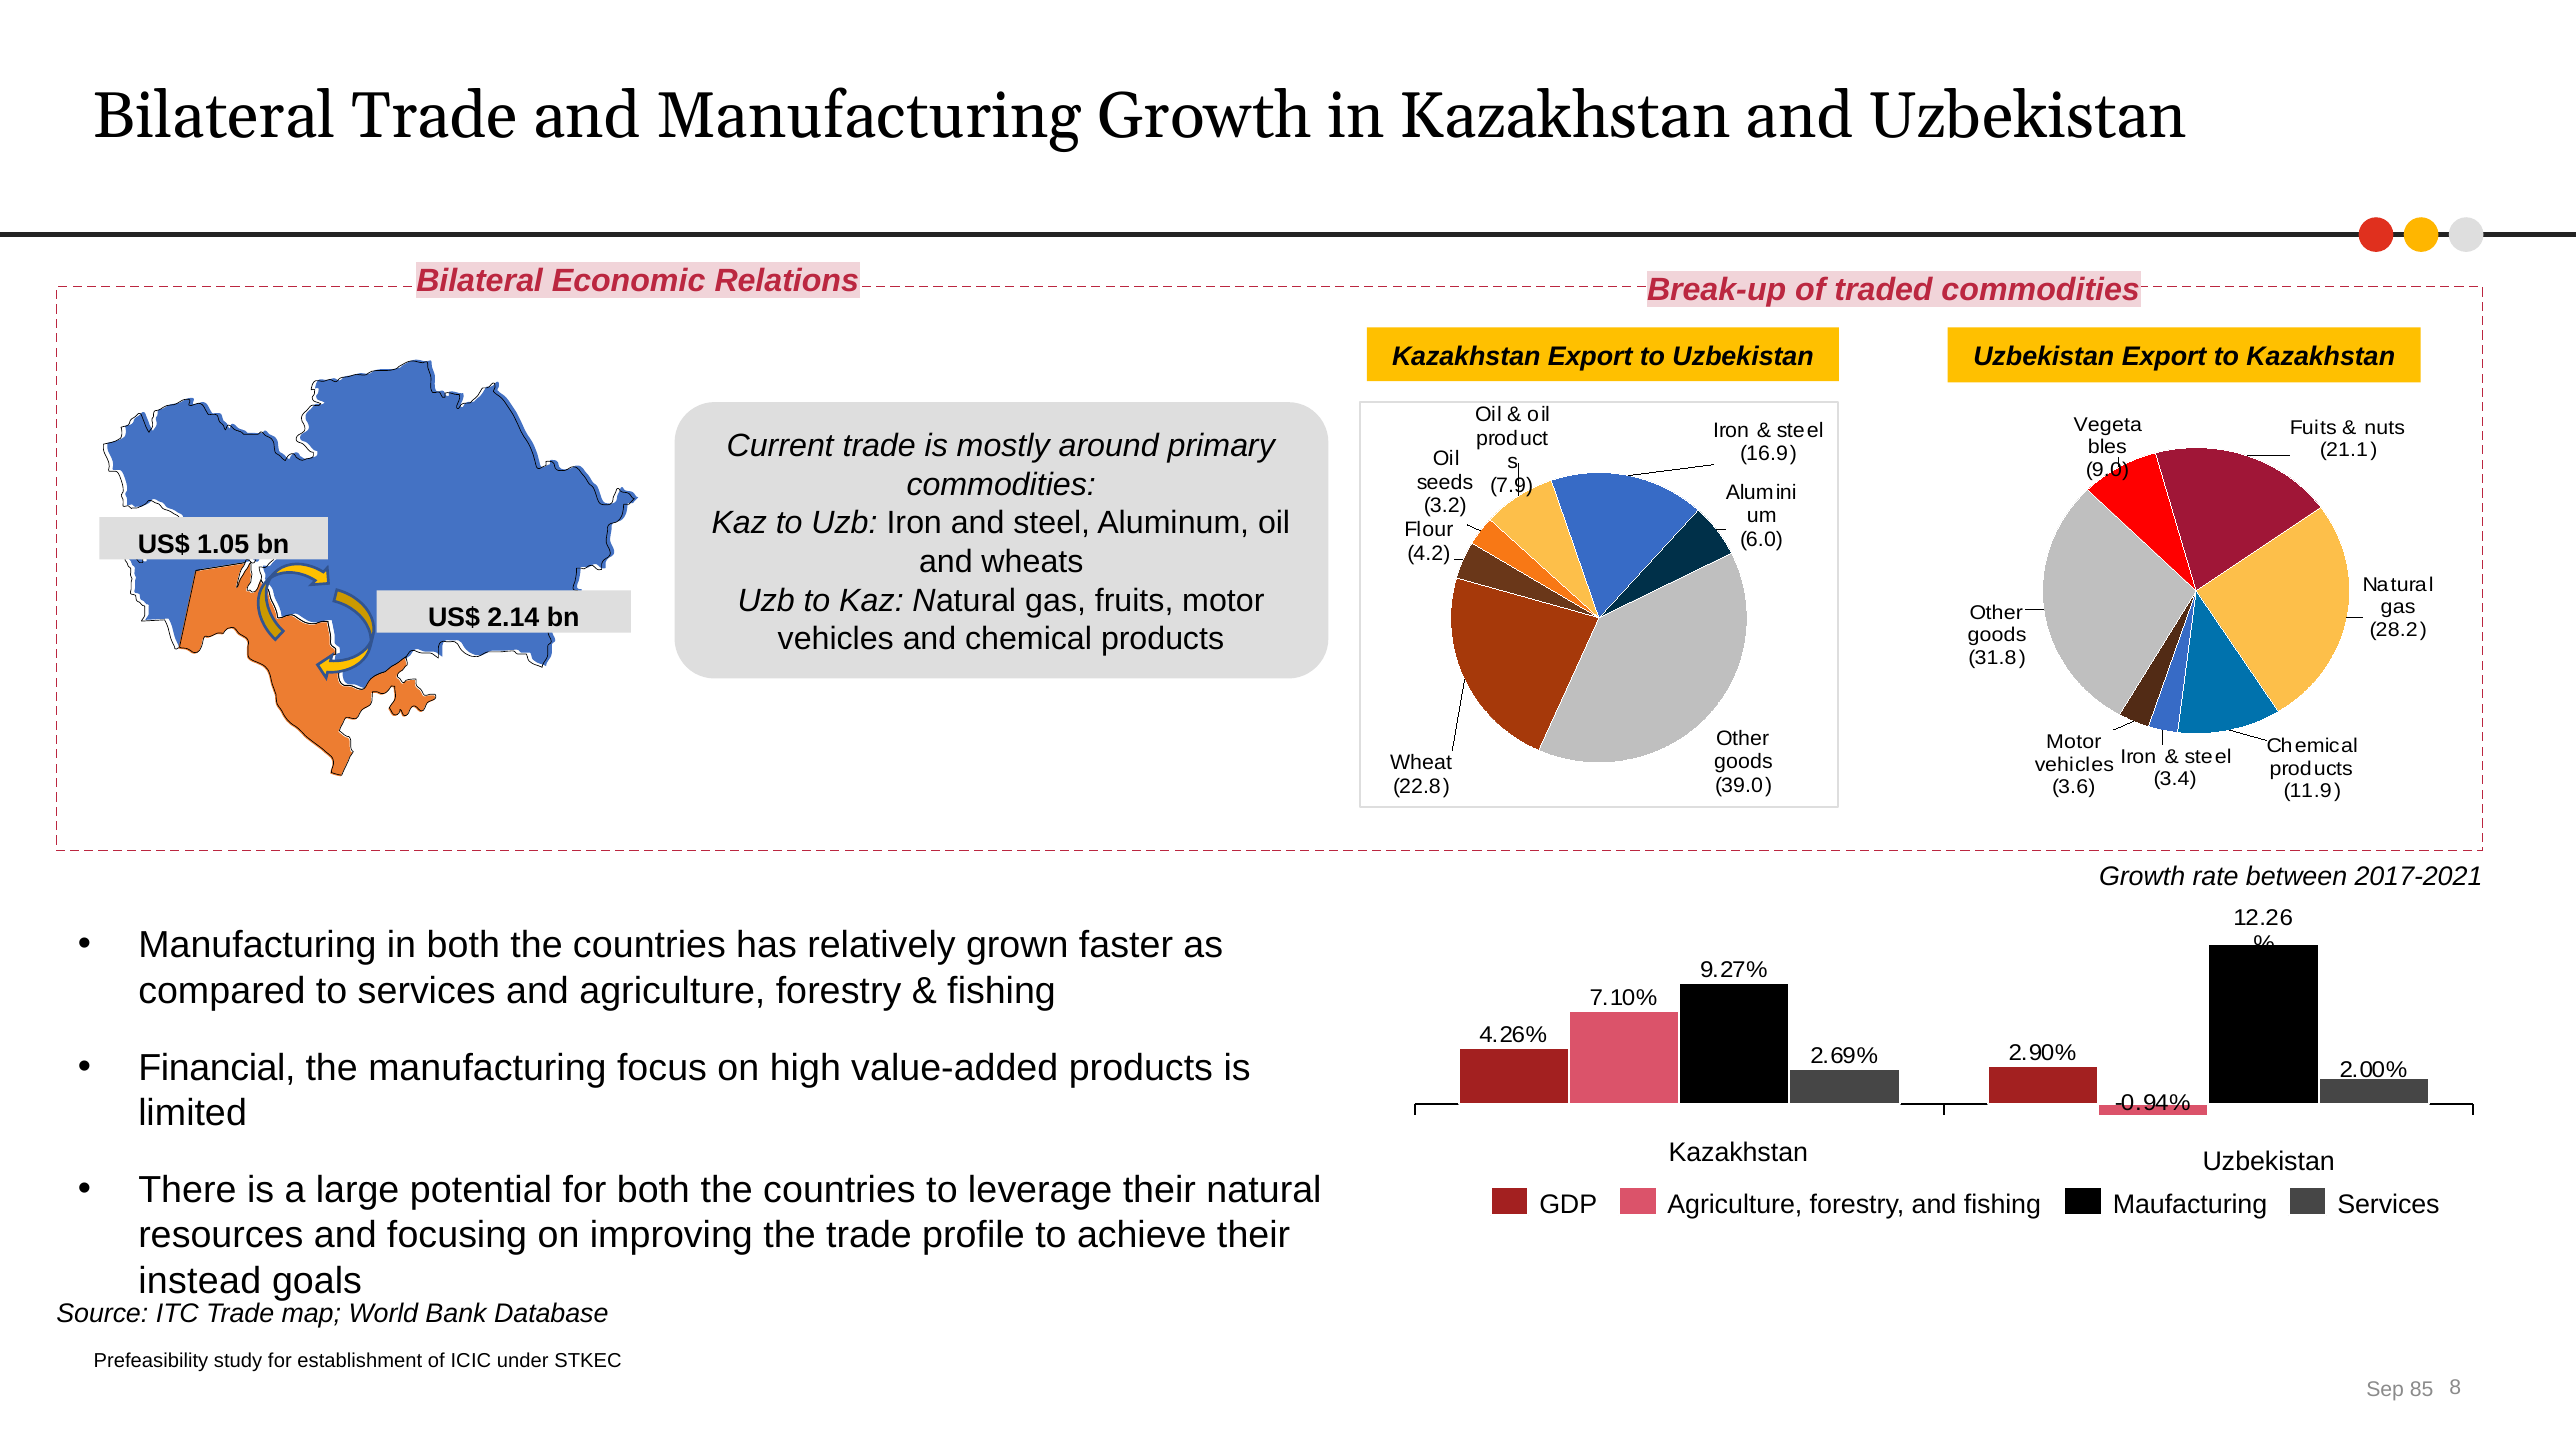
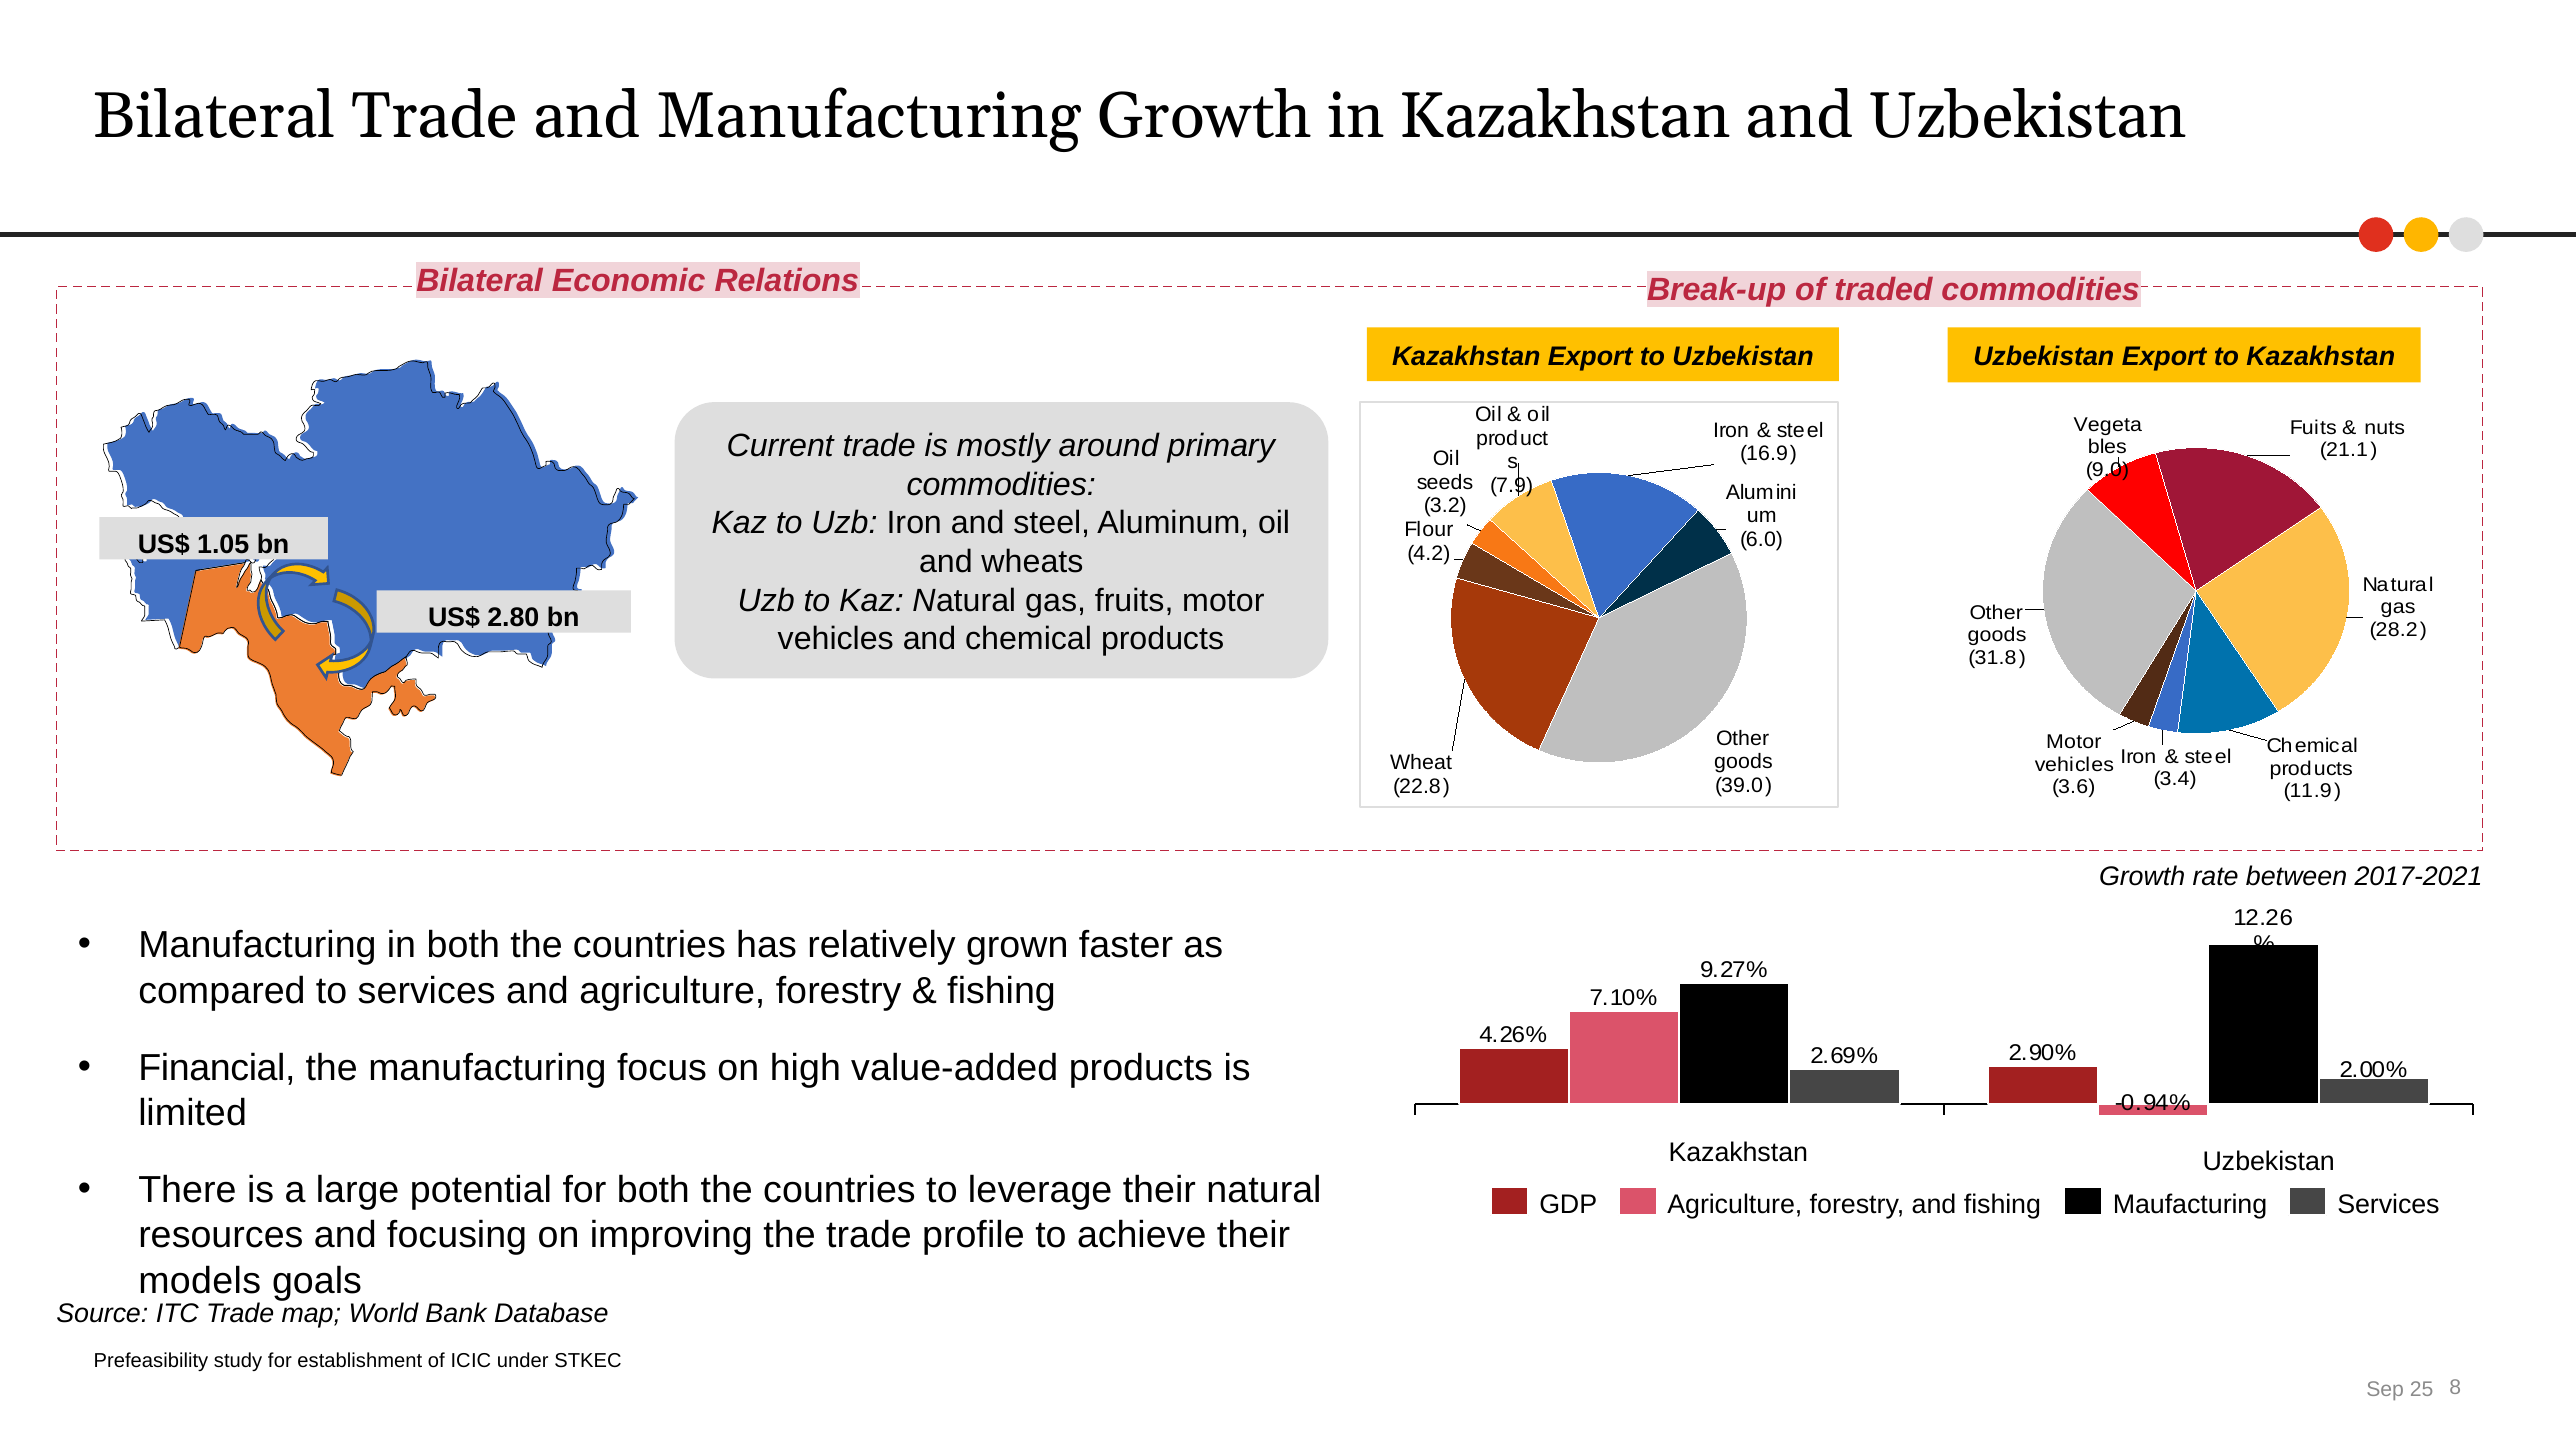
2.14: 2.14 -> 2.80 (513, 618)
instead: instead -> models (200, 1281)
85: 85 -> 25 (2422, 1389)
